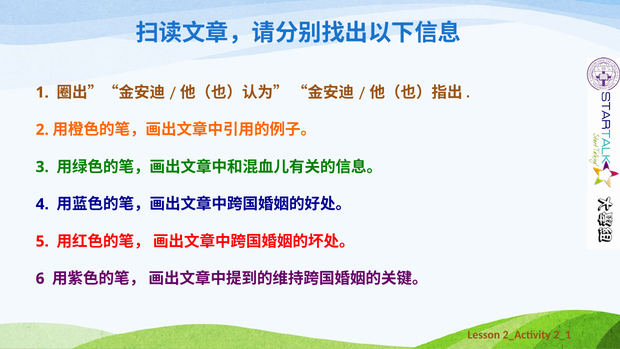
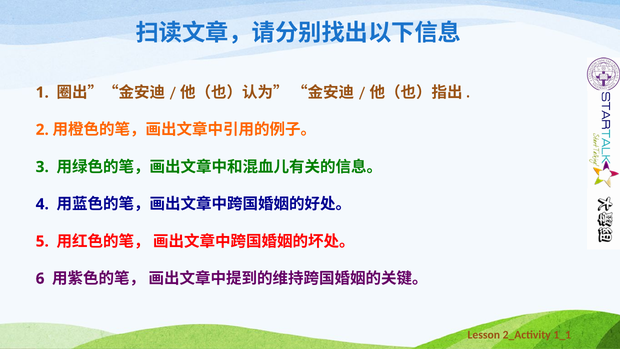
2_1: 2_1 -> 1_1 (562, 335)
